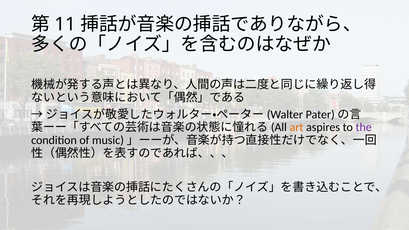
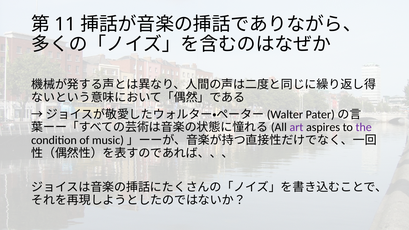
art colour: orange -> purple (296, 127)
